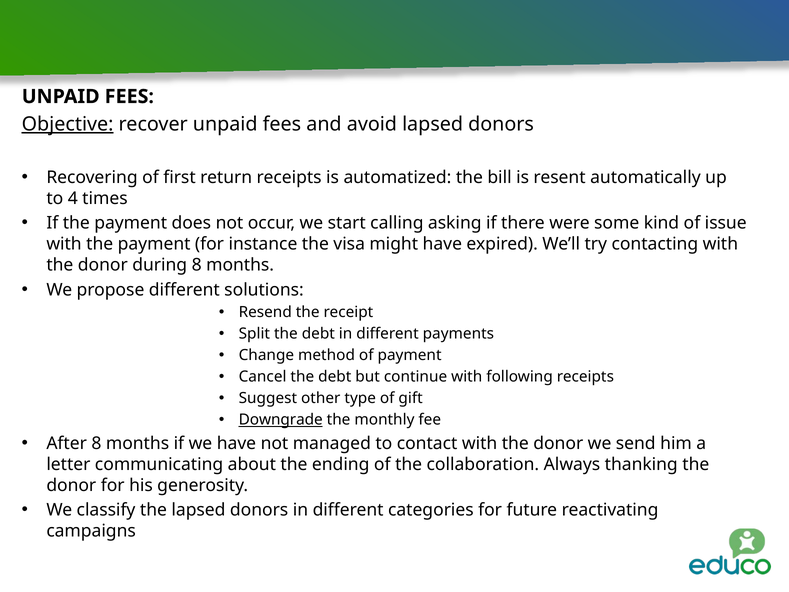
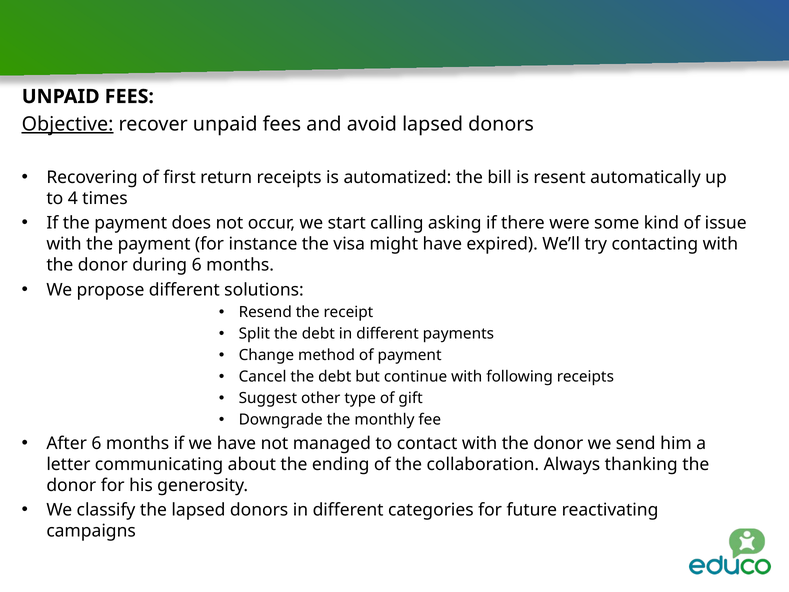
during 8: 8 -> 6 (197, 265)
Downgrade underline: present -> none (281, 420)
After 8: 8 -> 6 (96, 443)
